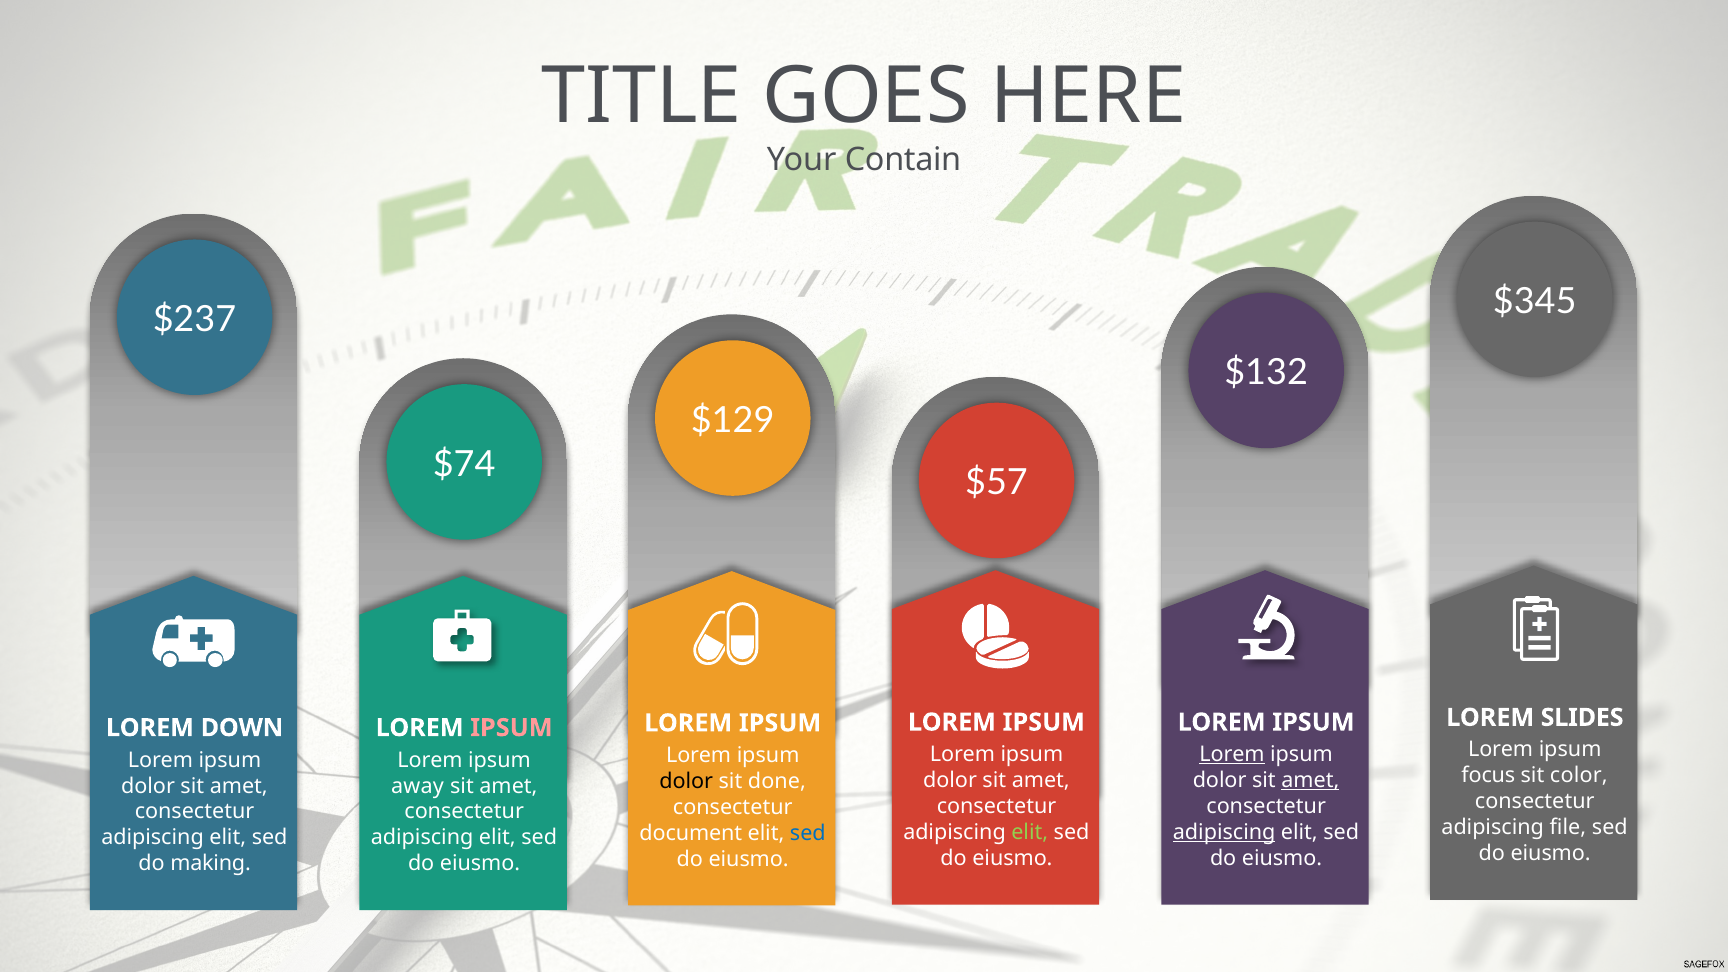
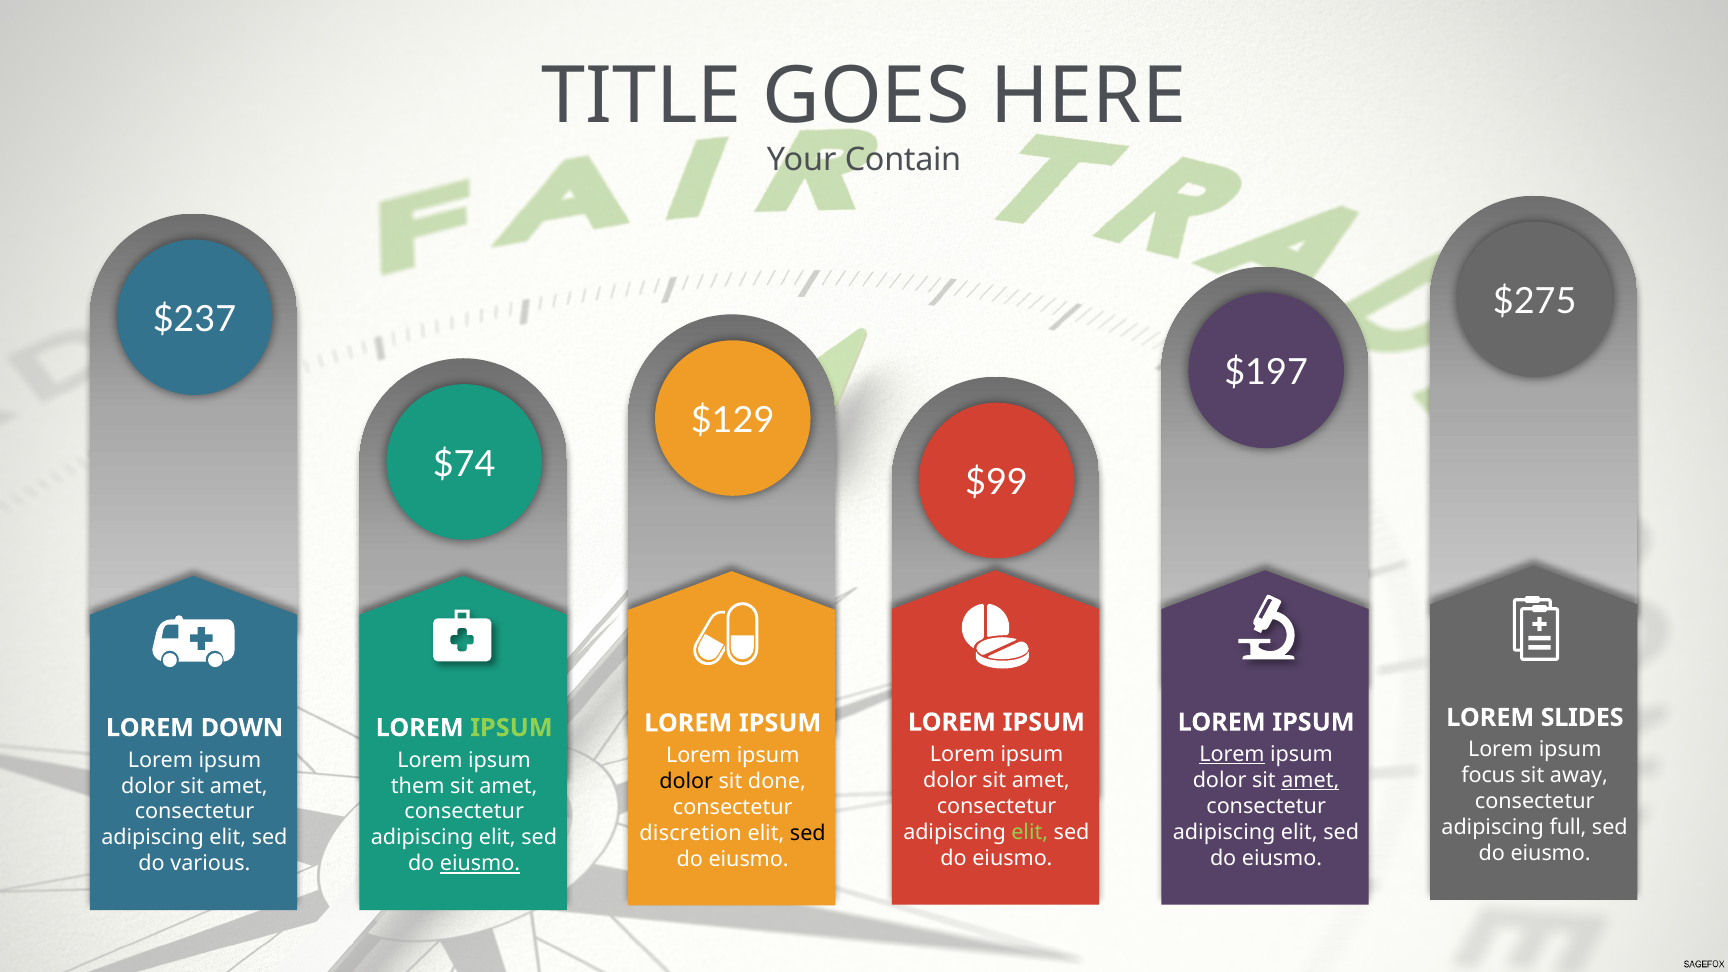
$345: $345 -> $275 (1535, 302)
$132: $132 -> $197 (1266, 373)
$57: $57 -> $99 (997, 483)
IPSUM colour: pink -> light green (511, 728)
color: color -> away (1579, 776)
away: away -> them (418, 786)
file: file -> full (1568, 827)
adipiscing underline: present -> none (1224, 832)
document: document -> discretion (691, 833)
sed colour: blue -> black (808, 833)
making: making -> various (210, 864)
eiusmo underline: none -> present (480, 864)
